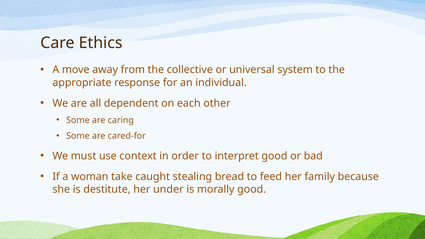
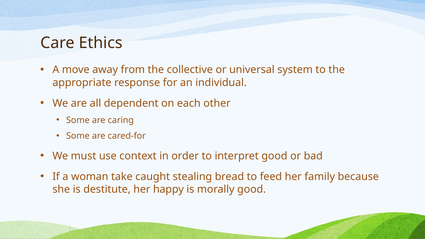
under: under -> happy (168, 189)
